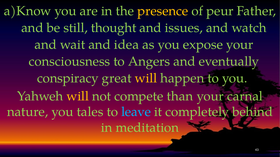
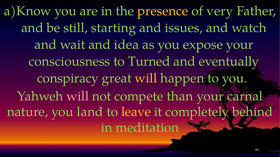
peur: peur -> very (220, 11)
thought: thought -> starting (114, 28)
Angers: Angers -> Turned (149, 62)
will colour: yellow -> pink (78, 96)
tales: tales -> land (90, 112)
leave colour: light blue -> yellow (136, 112)
